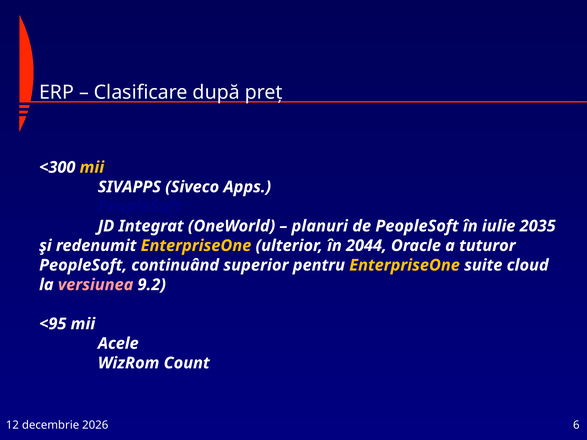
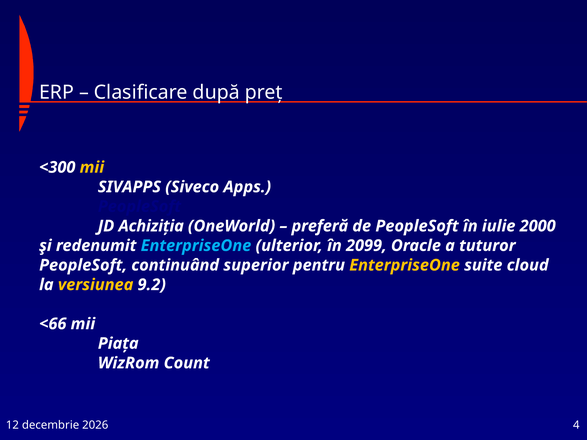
Integrat: Integrat -> Achiziţia (151, 226)
planuri: planuri -> preferă (320, 226)
2035: 2035 -> 2000 (538, 226)
EnterpriseOne colour: yellow -> light blue (196, 246)
2044: 2044 -> 2099 (366, 246)
versiunea colour: pink -> yellow (96, 285)
<95: <95 -> <66 (53, 324)
Acele: Acele -> Piaţa (118, 344)
6: 6 -> 4 (576, 425)
